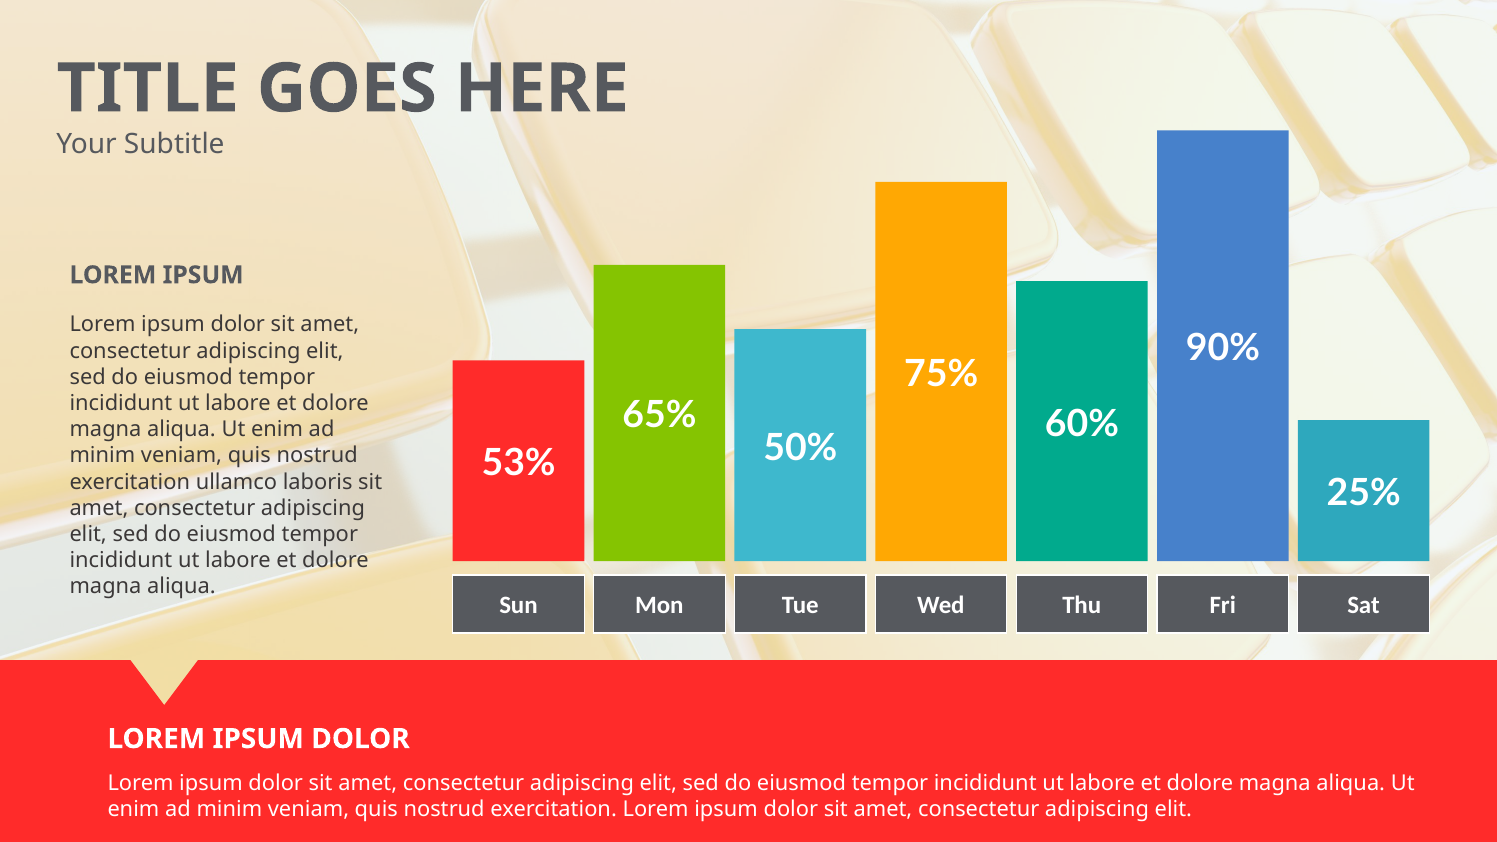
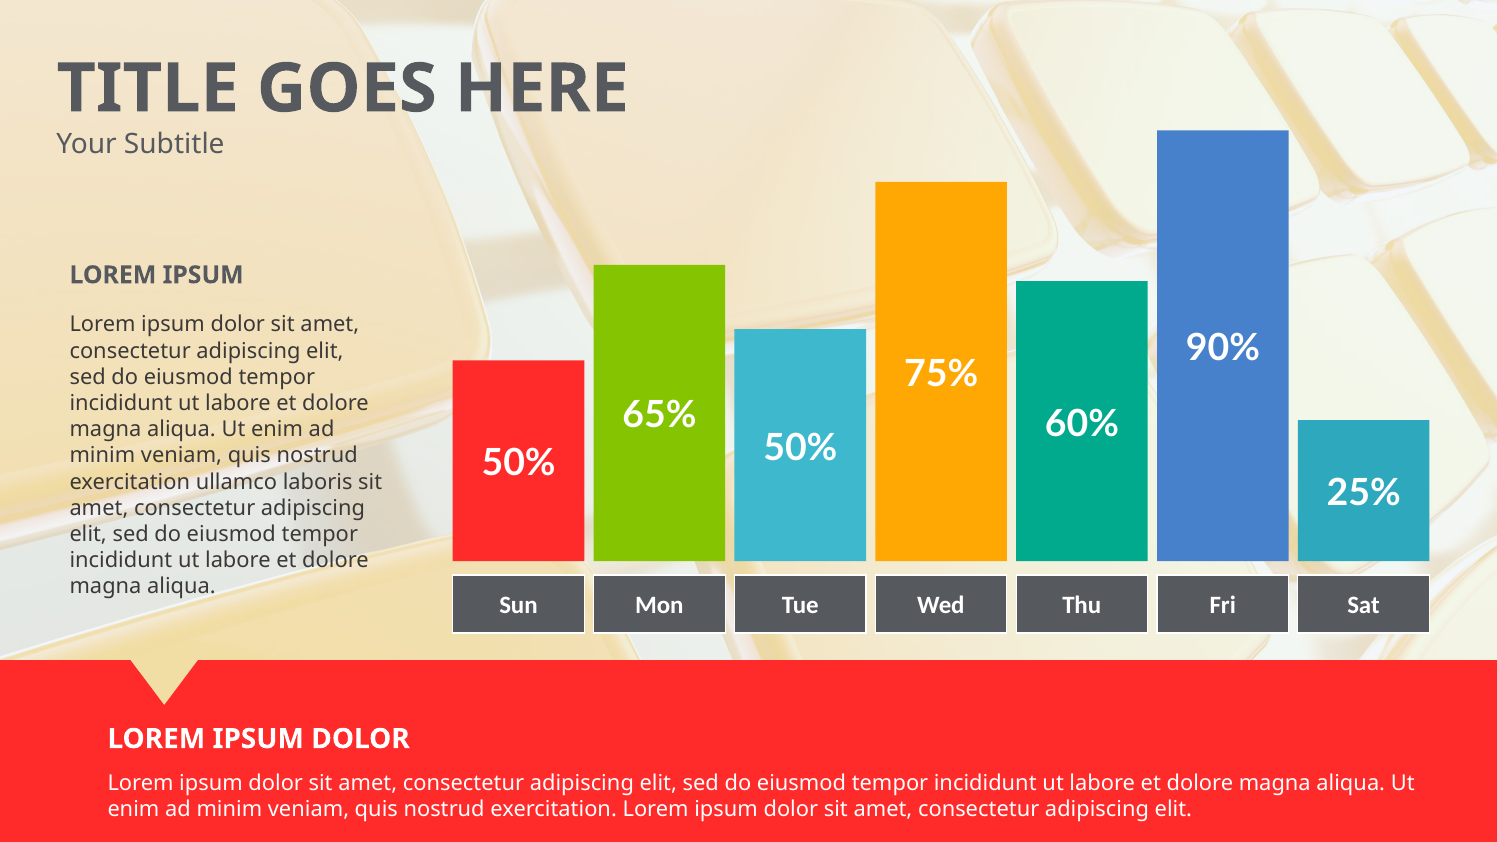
53%: 53% -> 50% (519, 463)
